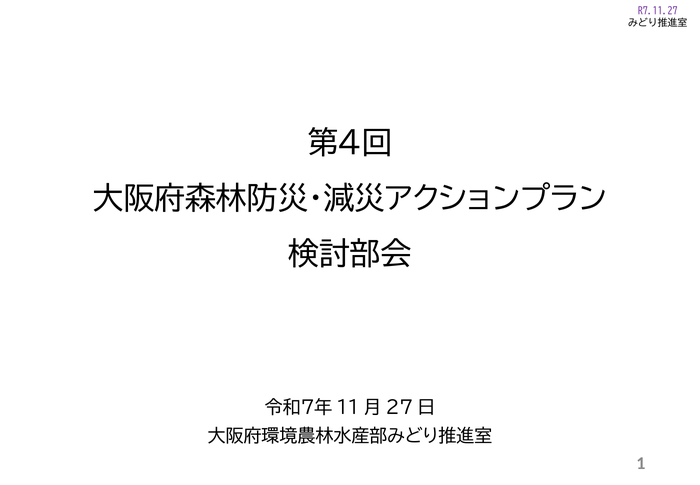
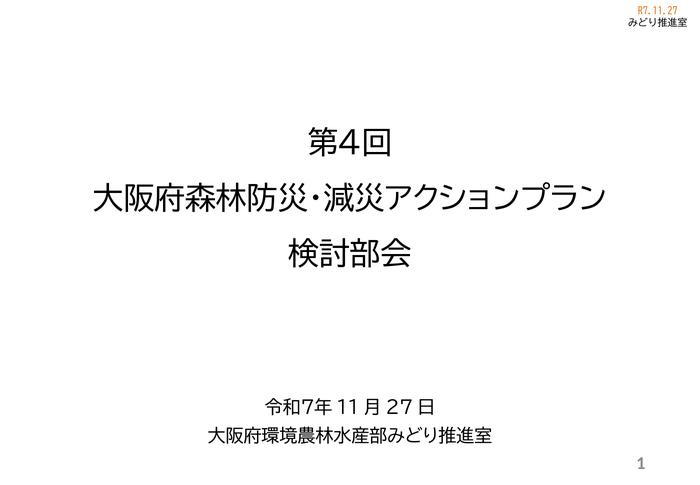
R7.11.27 colour: purple -> orange (658, 11)
